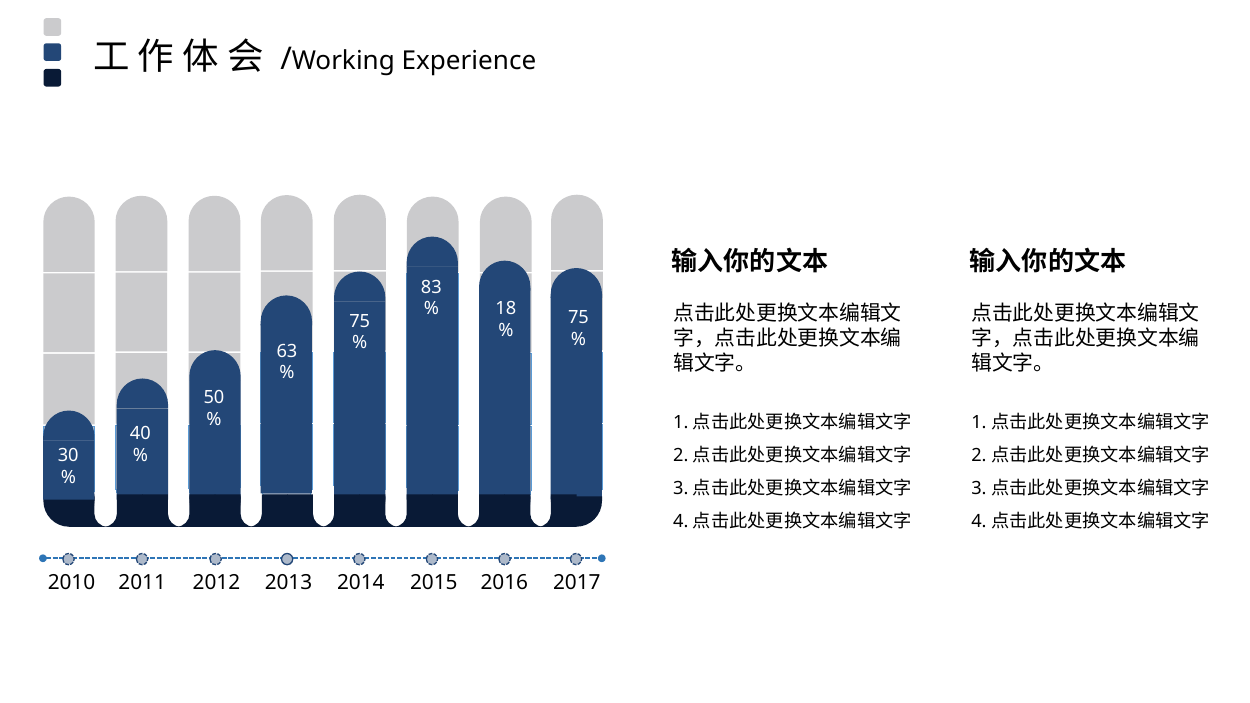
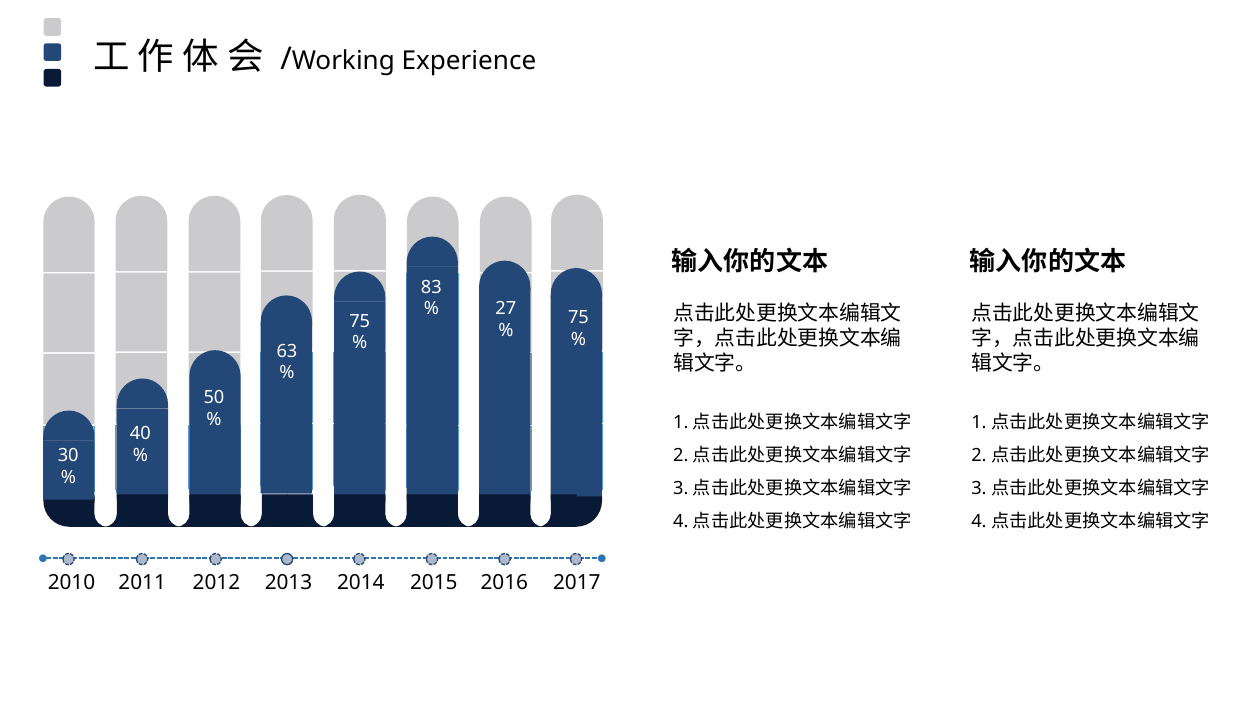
18: 18 -> 27 (506, 308)
